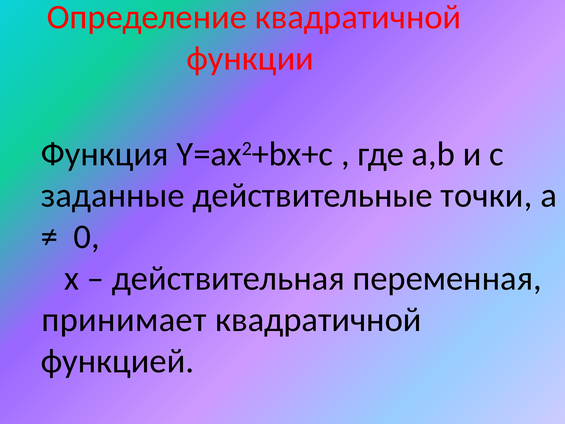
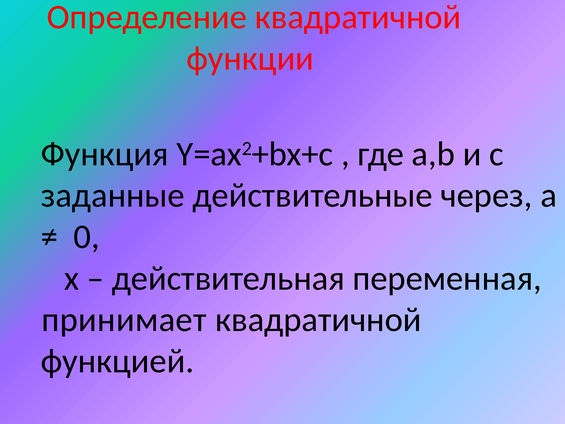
точки: точки -> через (487, 195)
